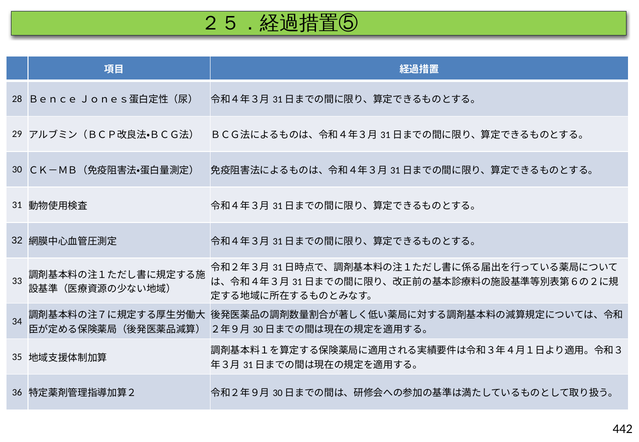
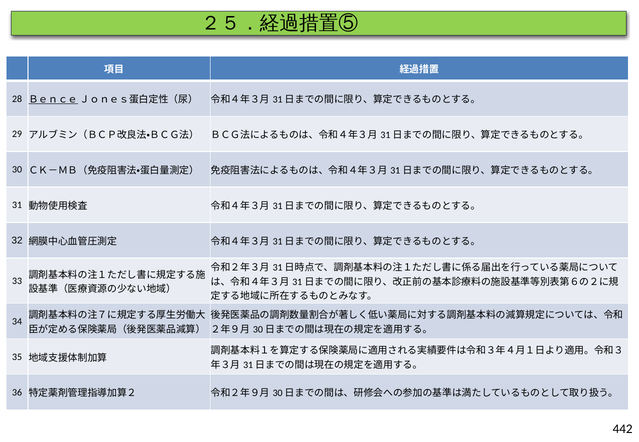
Ｂｅｎｃｅ underline: none -> present (53, 100)
